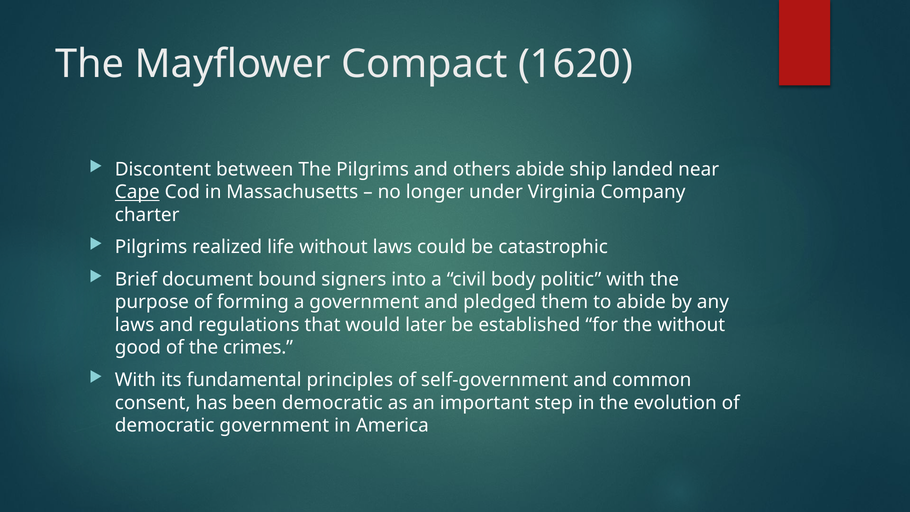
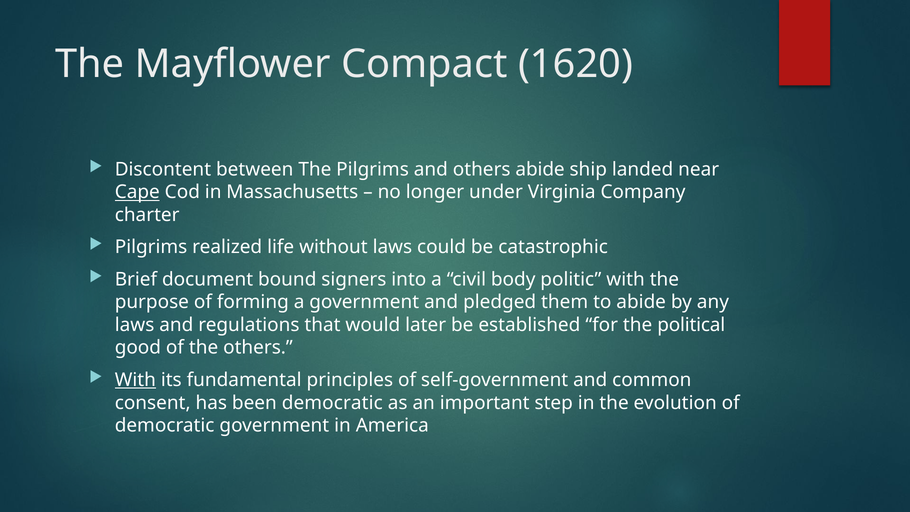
the without: without -> political (691, 325)
the crimes: crimes -> others (258, 348)
With underline: none -> present (135, 380)
